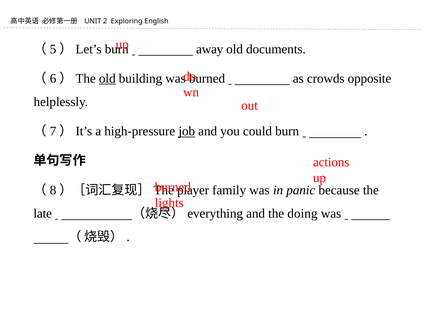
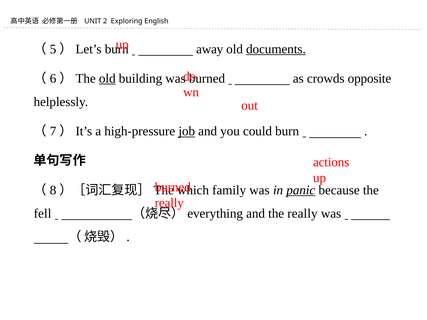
documents underline: none -> present (276, 49)
player: player -> which (193, 190)
panic underline: none -> present (301, 190)
lights: lights -> really (169, 203)
late: late -> fell (43, 214)
the doing: doing -> really (302, 214)
